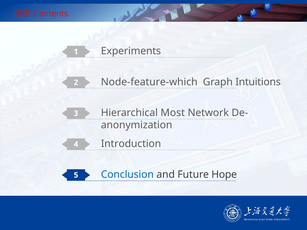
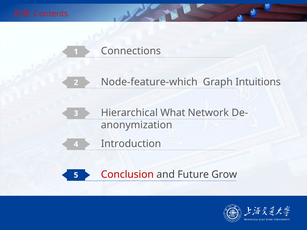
Experiments: Experiments -> Connections (131, 51)
Most: Most -> What (173, 113)
Conclusion colour: blue -> red (127, 175)
Hope: Hope -> Grow (224, 175)
